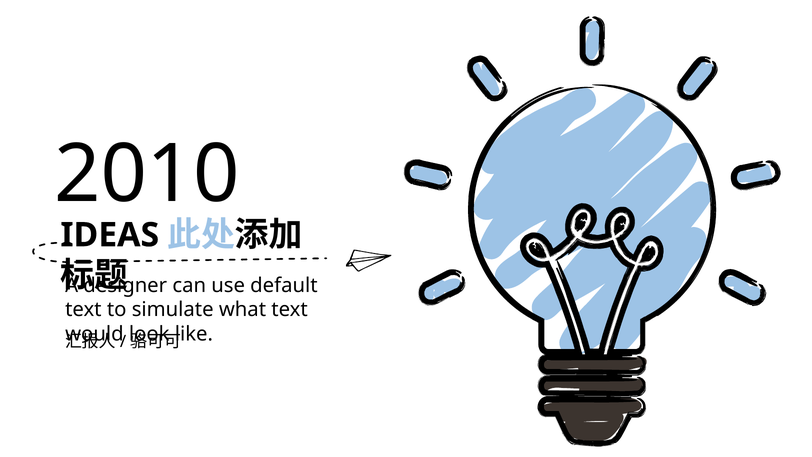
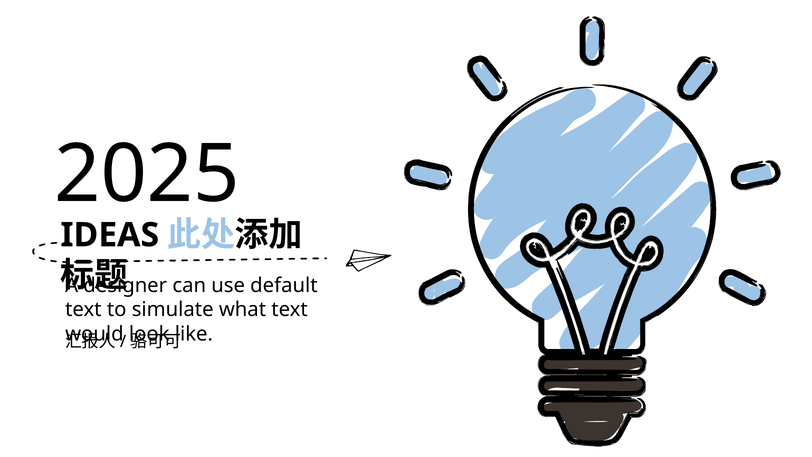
2010: 2010 -> 2025 (147, 175)
